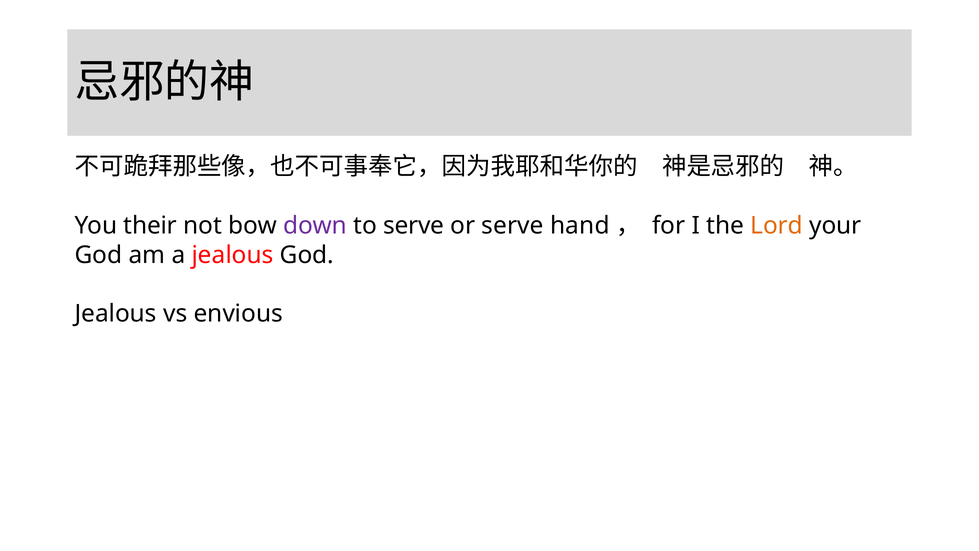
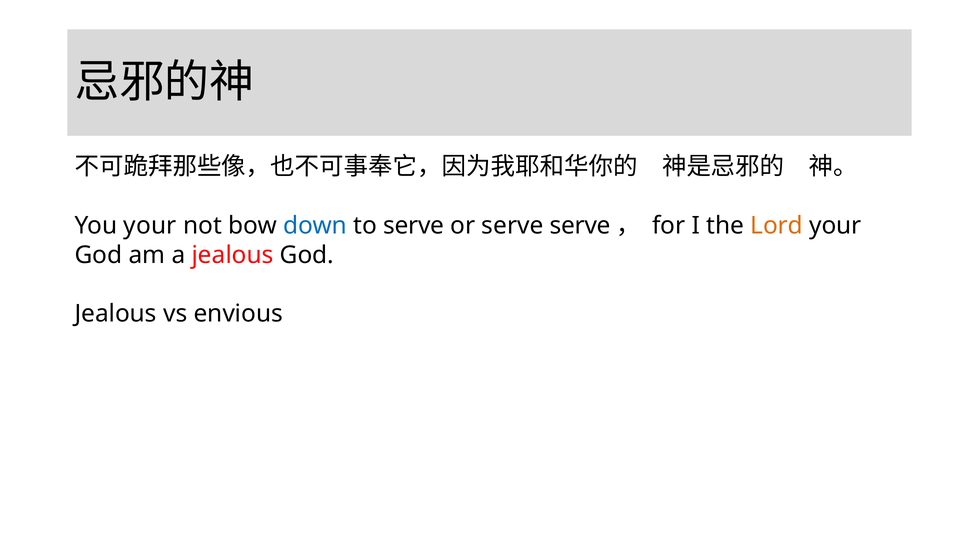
You their: their -> your (150, 225)
down colour: purple -> blue (315, 225)
serve hand: hand -> serve (580, 225)
